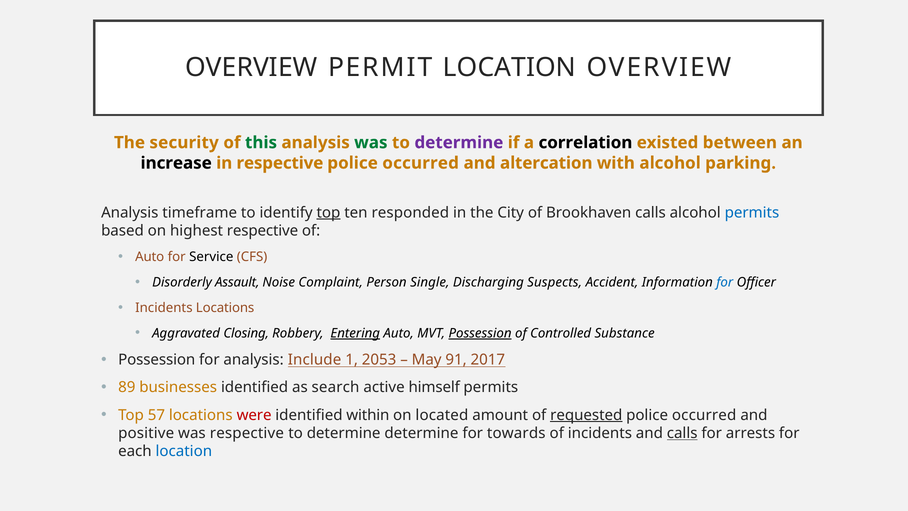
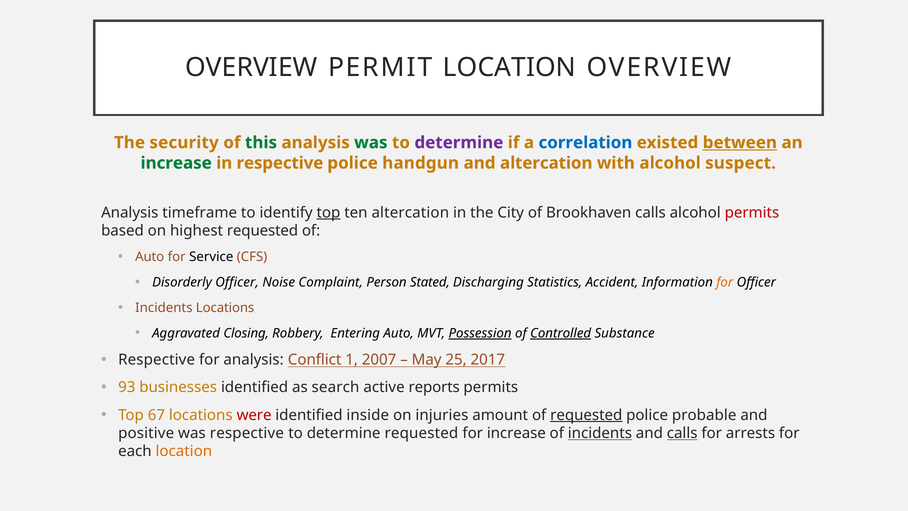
correlation colour: black -> blue (585, 143)
between underline: none -> present (740, 143)
increase colour: black -> green (176, 163)
occurred: occurred -> handgun (421, 163)
parking: parking -> suspect (741, 163)
ten responded: responded -> altercation (410, 212)
permits colour: blue -> red (752, 212)
highest respective: respective -> requested (263, 231)
Disorderly Assault: Assault -> Officer (237, 282)
Single: Single -> Stated (430, 282)
Suspects: Suspects -> Statistics (555, 282)
for colour: blue -> orange (725, 282)
Entering underline: present -> none (355, 333)
Controlled underline: none -> present (561, 333)
Possession: Possession -> Respective (157, 360)
Include: Include -> Conflict (315, 360)
2053: 2053 -> 2007 (379, 360)
91: 91 -> 25 (456, 360)
89: 89 -> 93 (127, 387)
himself: himself -> reports (434, 387)
57: 57 -> 67 (156, 415)
within: within -> inside (368, 415)
located: located -> injuries (442, 415)
occurred: occurred -> probable (704, 415)
determine determine: determine -> requested (421, 433)
for towards: towards -> increase (516, 433)
incidents underline: none -> present (600, 433)
location colour: blue -> orange (184, 451)
